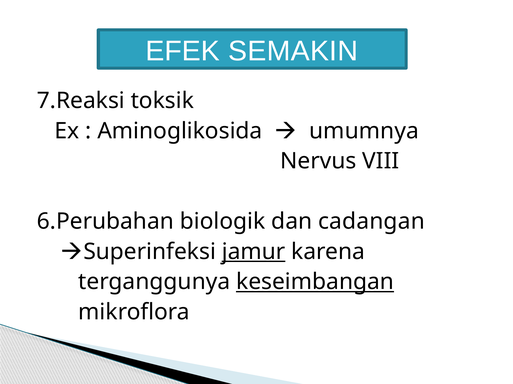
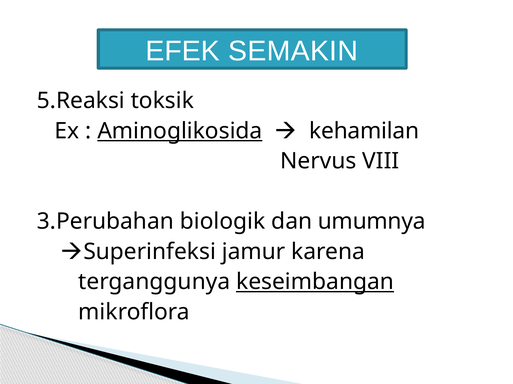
7.Reaksi: 7.Reaksi -> 5.Reaksi (81, 101)
Aminoglikosida underline: none -> present (180, 131)
umumnya: umumnya -> kehamilan (364, 131)
6.Perubahan: 6.Perubahan -> 3.Perubahan (105, 222)
cadangan: cadangan -> umumnya (372, 222)
jamur underline: present -> none (254, 252)
